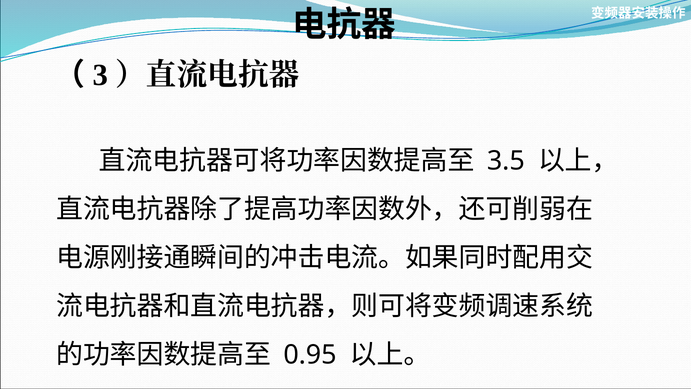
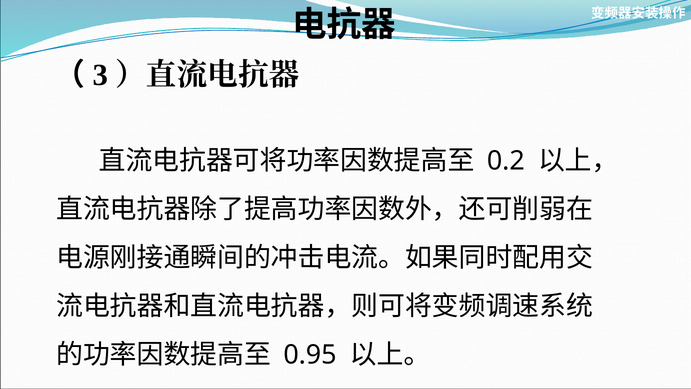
3.5: 3.5 -> 0.2 (506, 161)
